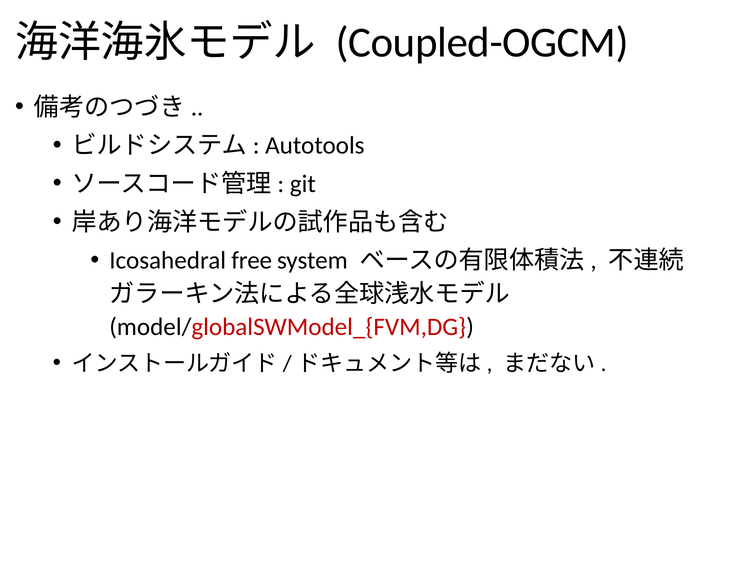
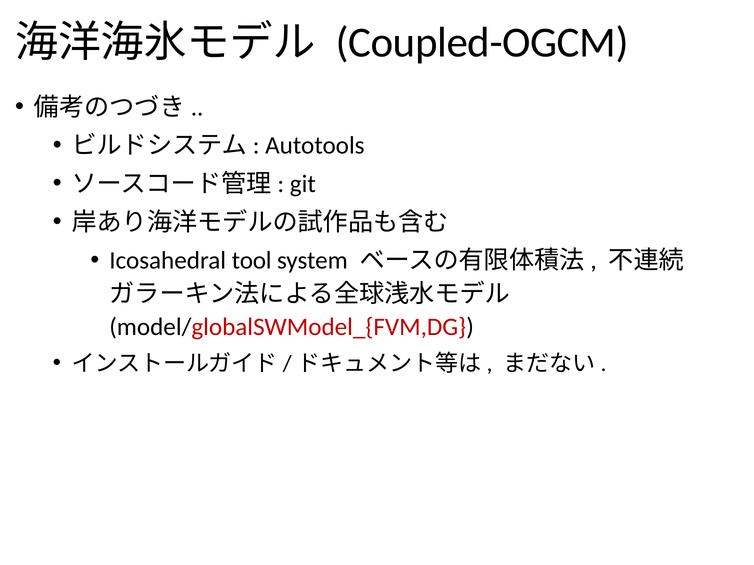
free: free -> tool (252, 261)
